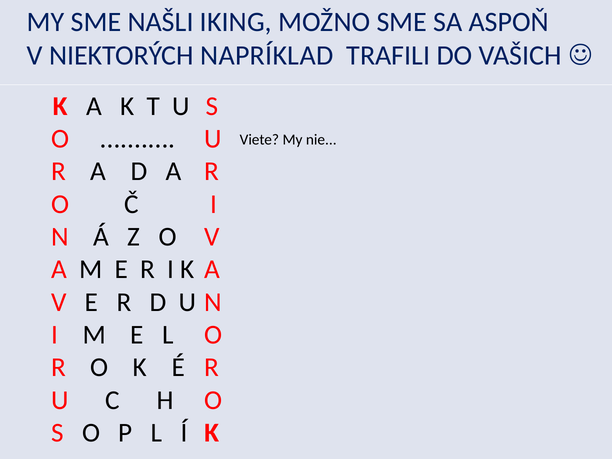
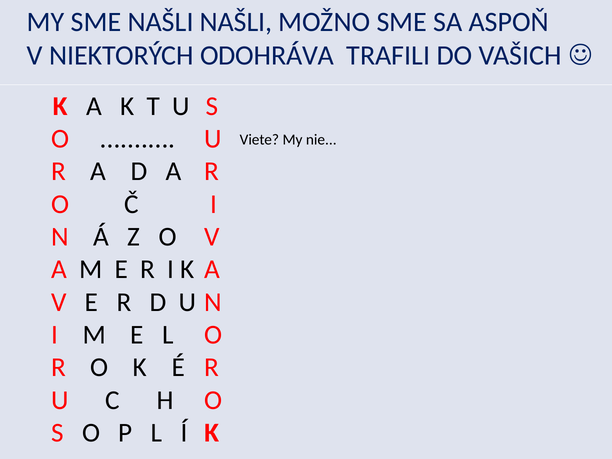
NAŠLI IKING: IKING -> NAŠLI (236, 22)
NAPRÍKLAD: NAPRÍKLAD -> ODOHRÁVA (267, 55)
